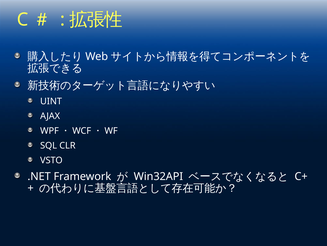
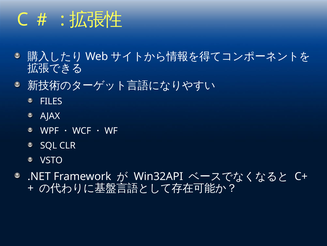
UINT: UINT -> FILES (51, 101)
